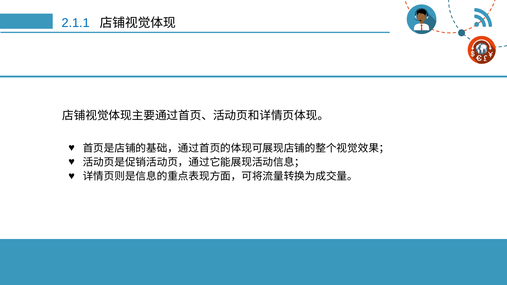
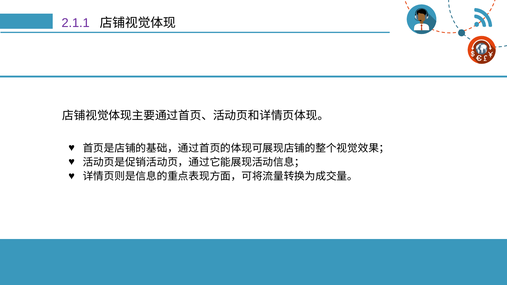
2.1.1 colour: blue -> purple (76, 23)
